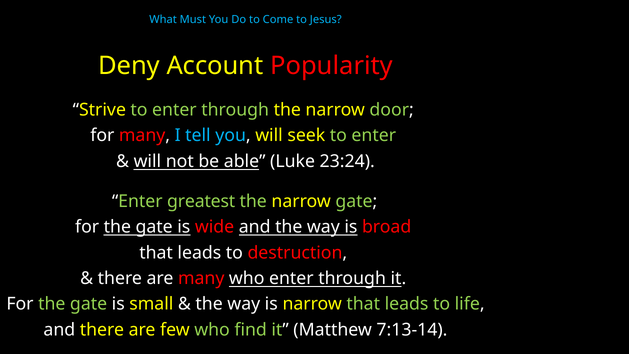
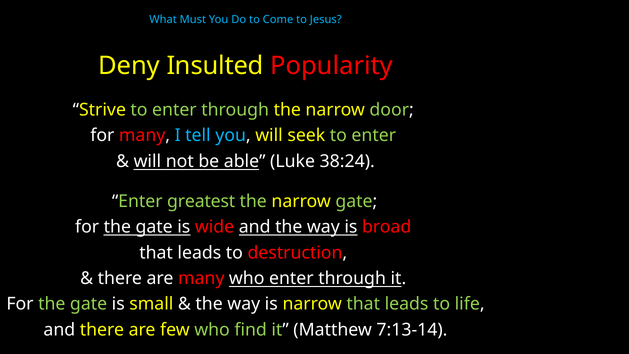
Account: Account -> Insulted (215, 66)
23:24: 23:24 -> 38:24 (347, 161)
